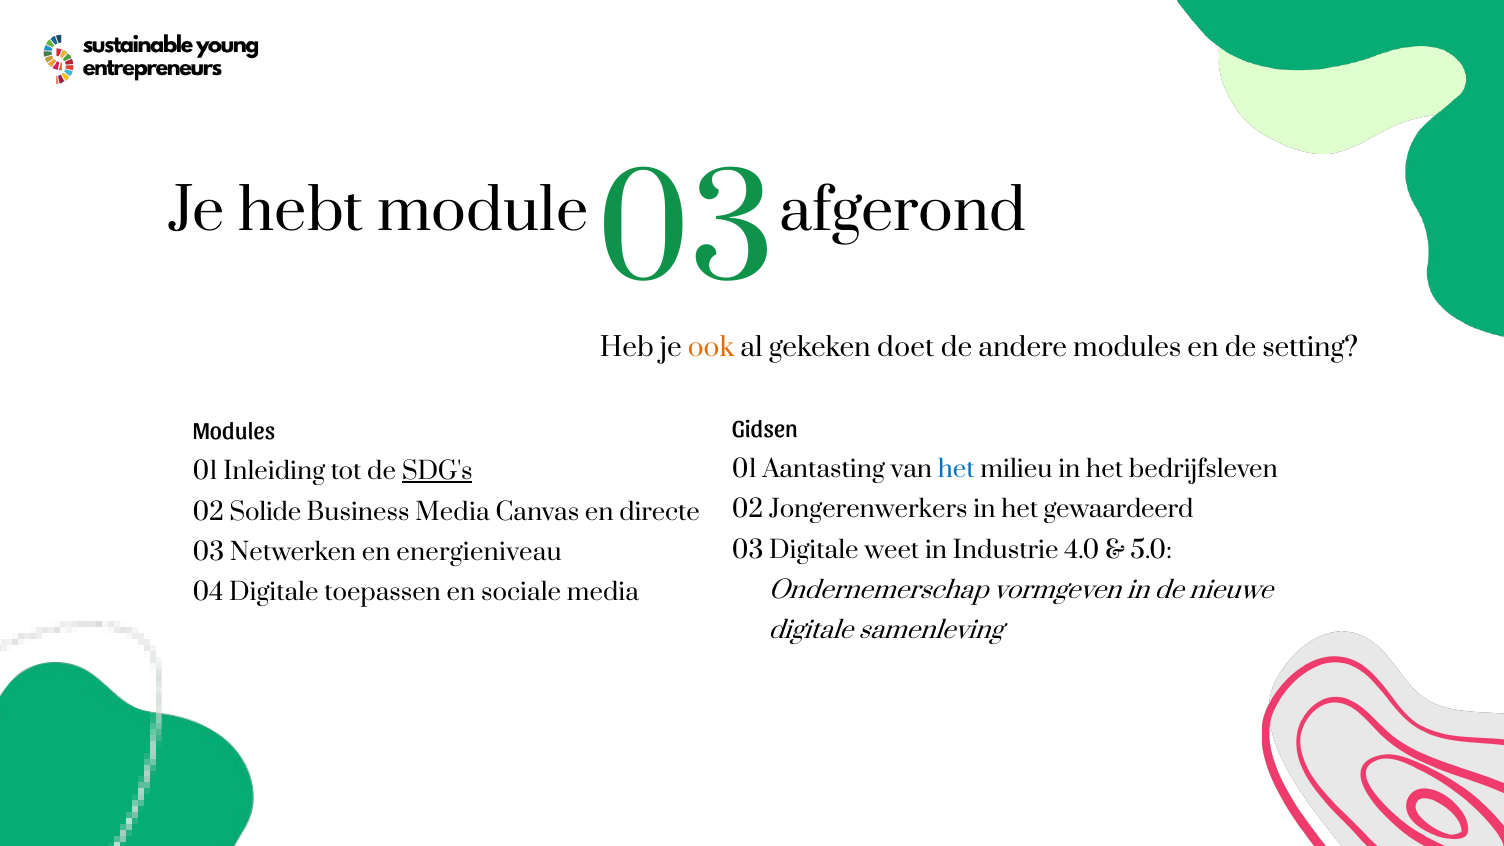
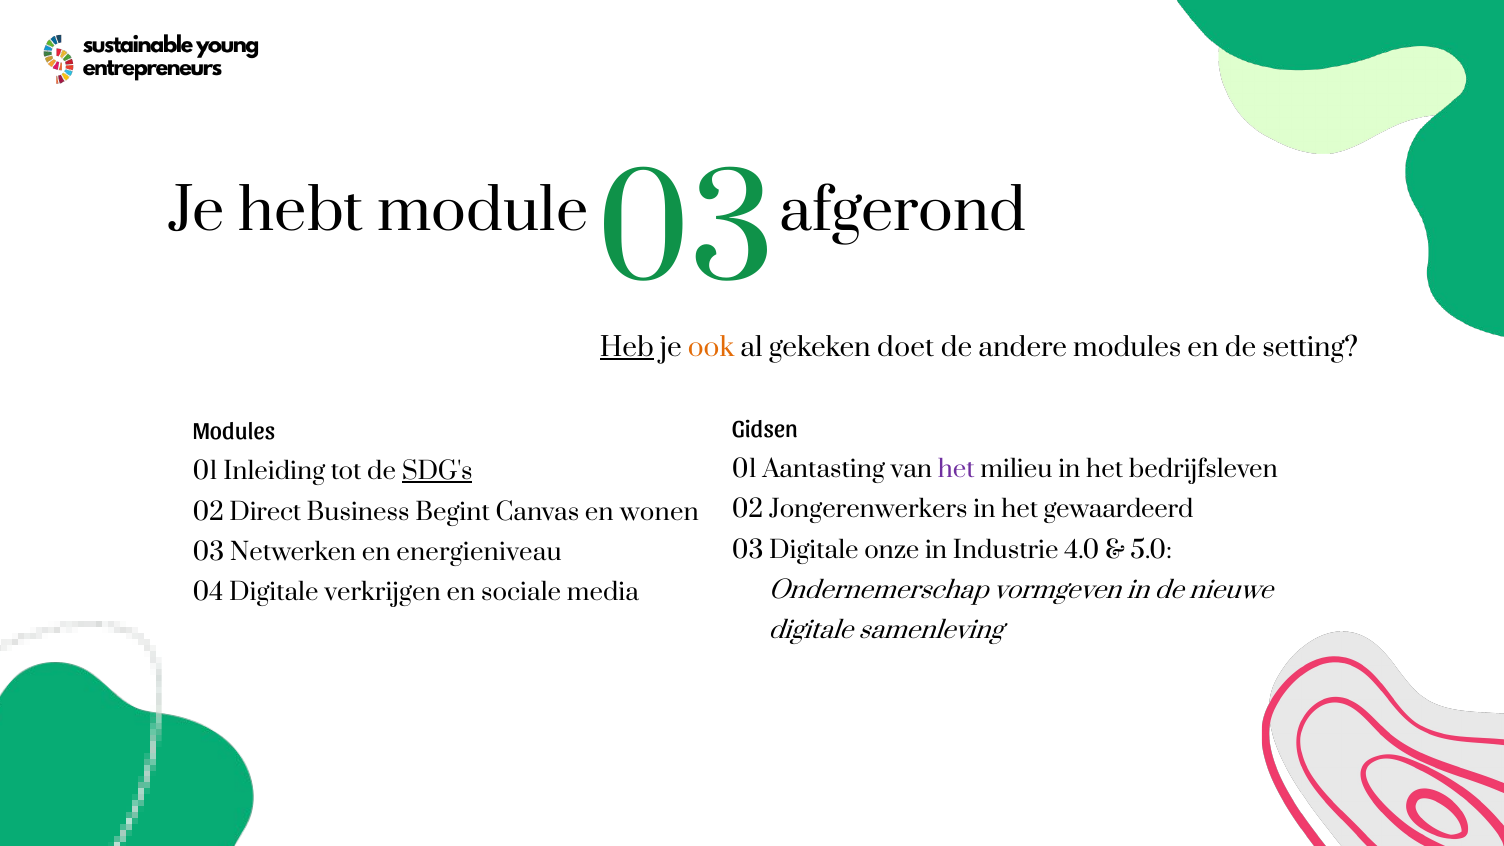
Heb underline: none -> present (627, 348)
het colour: blue -> purple (956, 470)
Solide: Solide -> Direct (265, 512)
Business Media: Media -> Begint (453, 512)
directe: directe -> wonen (659, 512)
weet: weet -> onze (892, 550)
toepassen: toepassen -> verkrijgen (383, 593)
